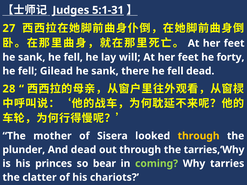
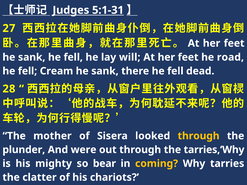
forty: forty -> road (230, 57)
Gilead: Gilead -> Cream (56, 71)
And dead: dead -> were (84, 150)
princes: princes -> mighty (54, 164)
coming colour: light green -> yellow (157, 164)
